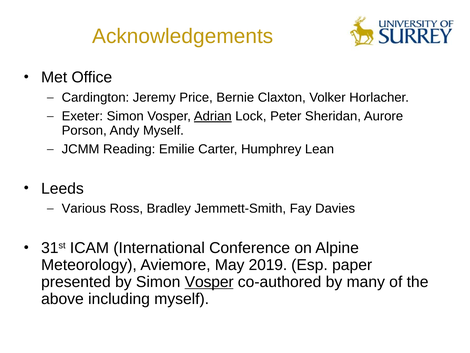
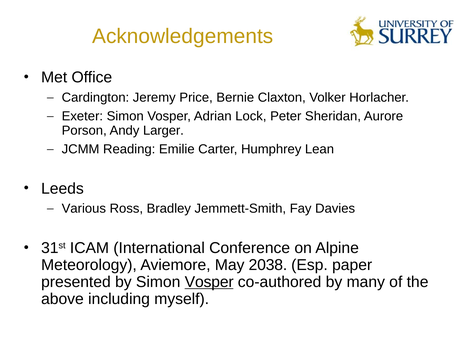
Adrian underline: present -> none (213, 116)
Andy Myself: Myself -> Larger (163, 130)
2019: 2019 -> 2038 (268, 265)
